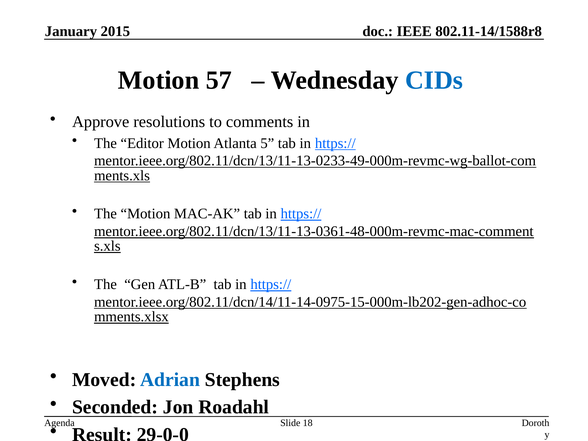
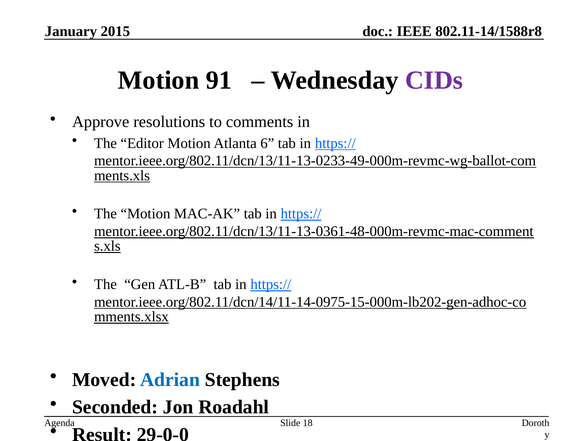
57: 57 -> 91 (219, 80)
CIDs colour: blue -> purple (434, 80)
5: 5 -> 6 (267, 143)
